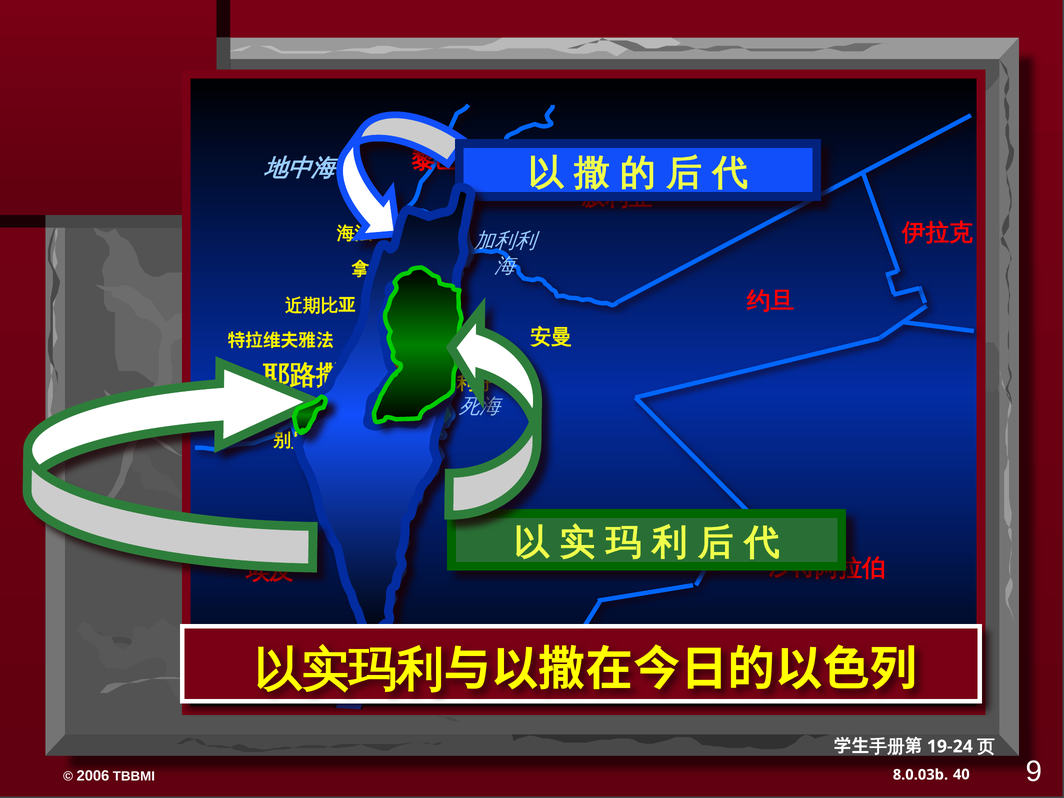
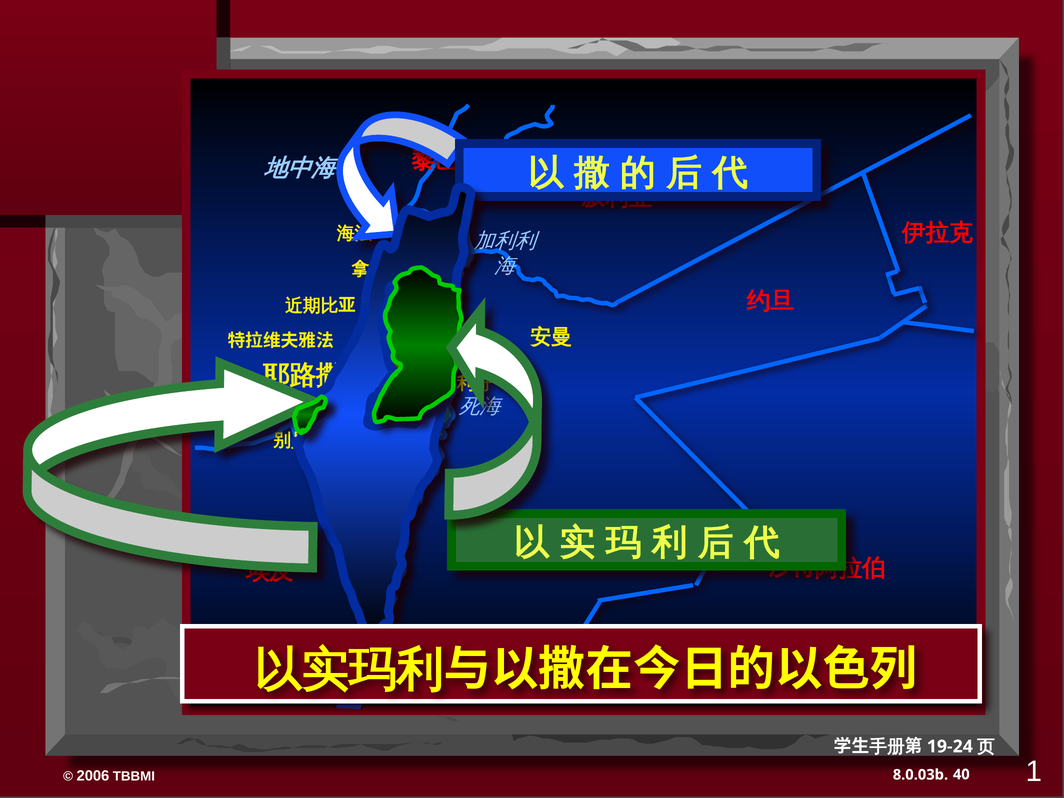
9: 9 -> 1 (1034, 771)
